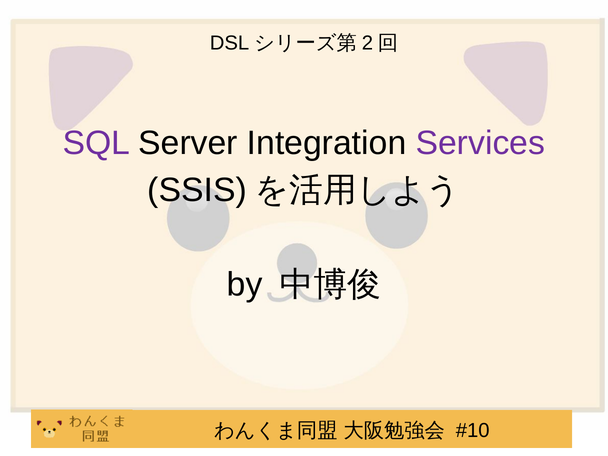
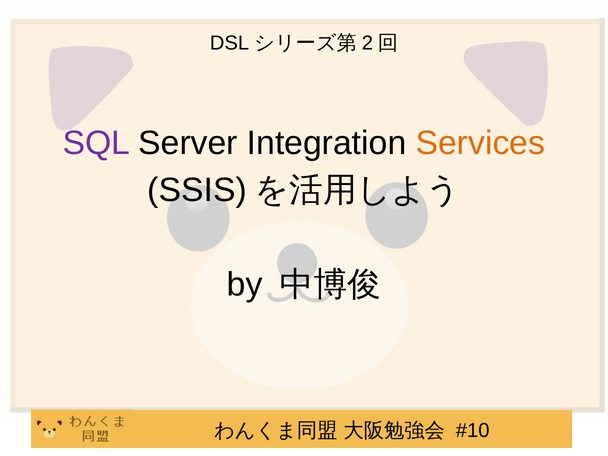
Services colour: purple -> orange (480, 143)
